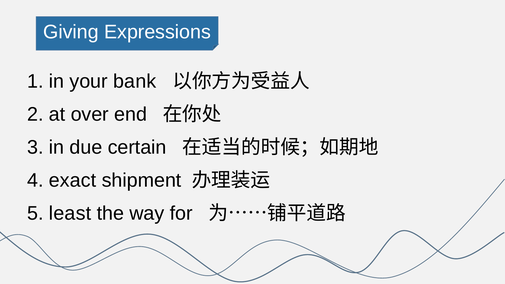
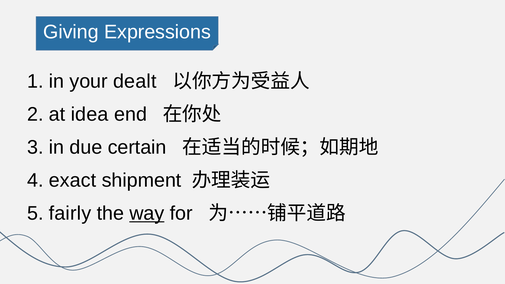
bank: bank -> dealt (135, 81)
over: over -> idea (90, 114)
least: least -> fairly (70, 213)
way underline: none -> present (147, 213)
